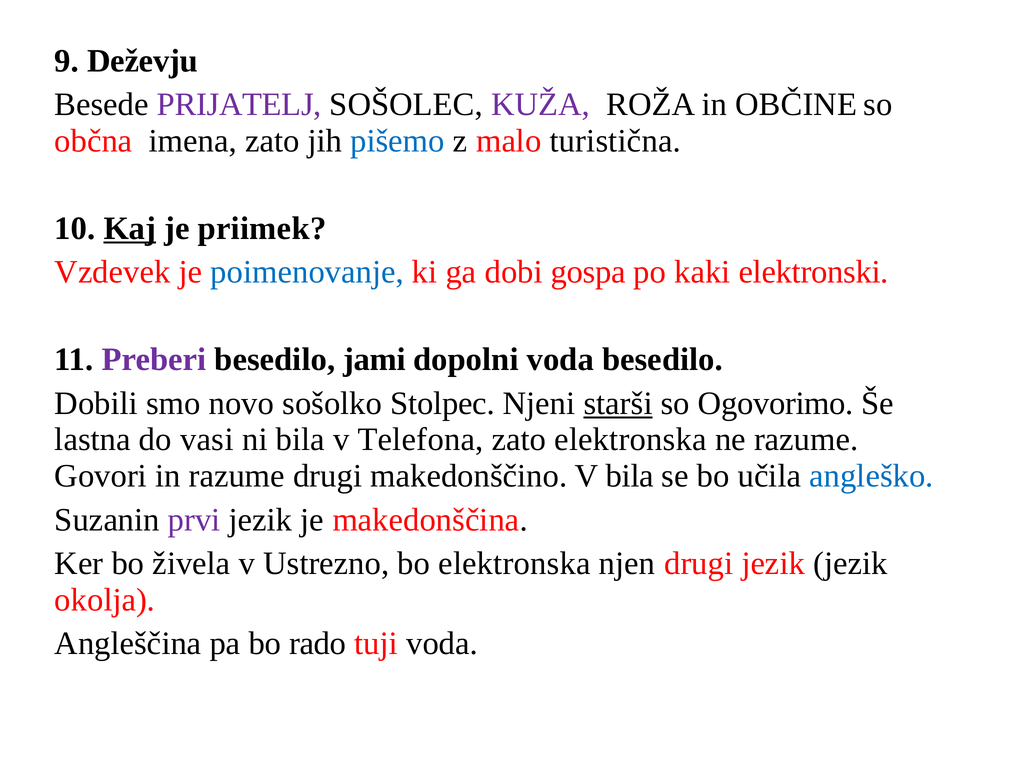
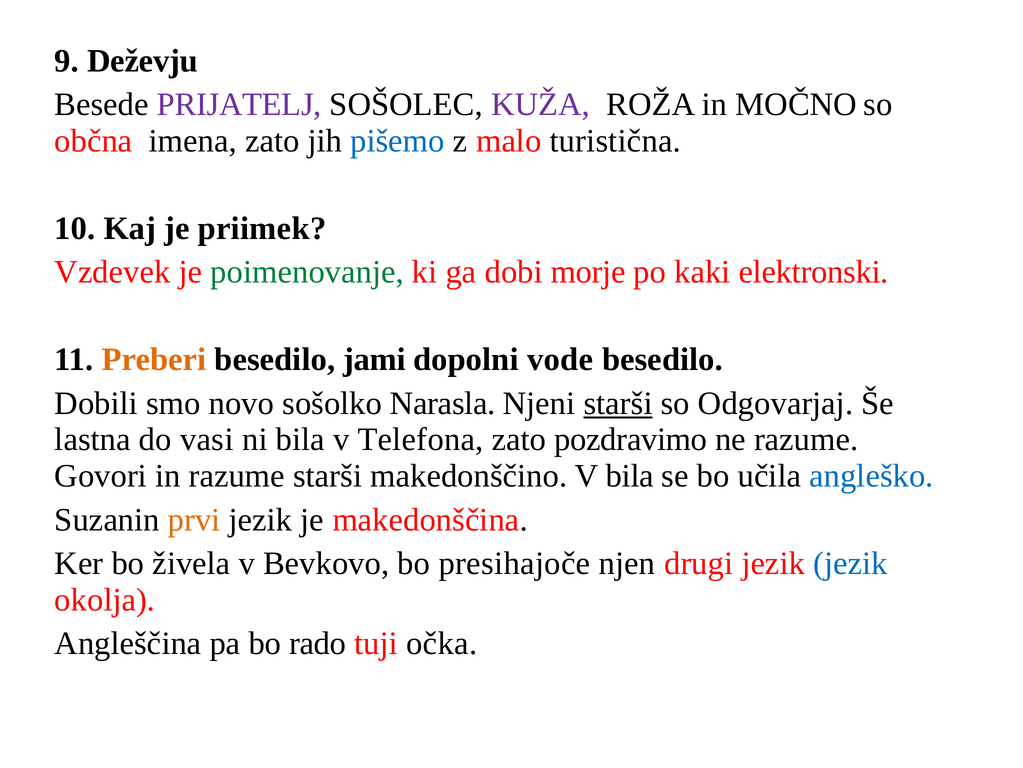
OBČINE: OBČINE -> MOČNO (796, 104)
Kaj underline: present -> none (130, 228)
poimenovanje colour: blue -> green (307, 272)
gospa: gospa -> morje (588, 272)
Preberi colour: purple -> orange (154, 359)
dopolni voda: voda -> vode (560, 359)
Stolpec: Stolpec -> Narasla (443, 403)
Ogovorimo: Ogovorimo -> Odgovarjaj (776, 403)
zato elektronska: elektronska -> pozdravimo (631, 439)
razume drugi: drugi -> starši (328, 476)
prvi colour: purple -> orange (194, 519)
Ustrezno: Ustrezno -> Bevkovo (326, 563)
bo elektronska: elektronska -> presihajoče (514, 563)
jezik colour: black -> blue (850, 563)
tuji voda: voda -> očka (442, 643)
